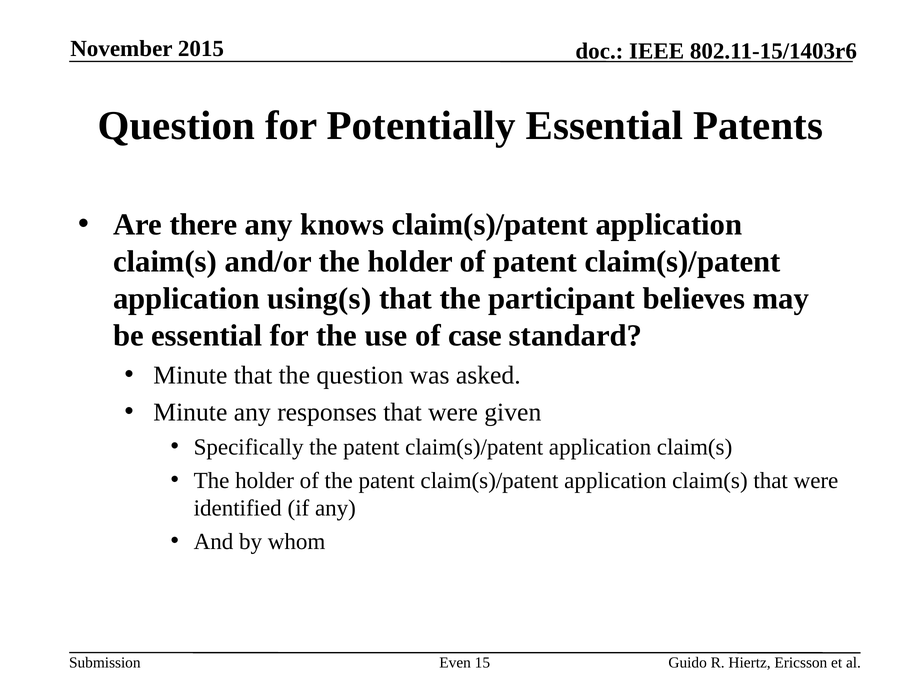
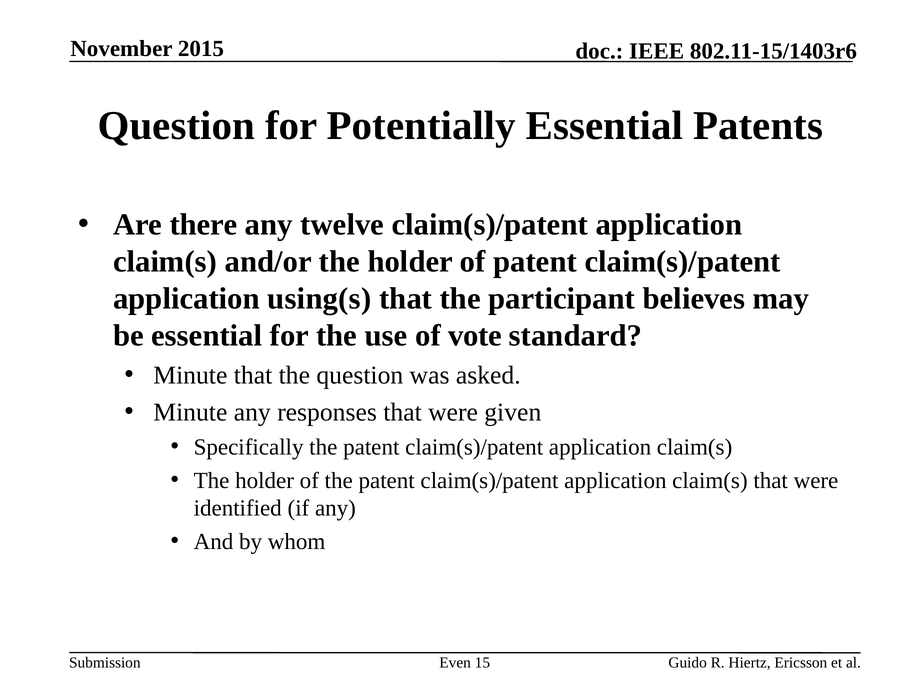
knows: knows -> twelve (342, 225)
case: case -> vote (475, 336)
